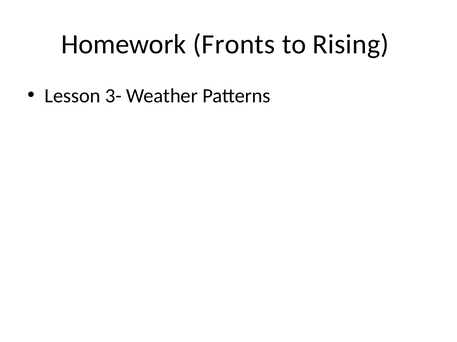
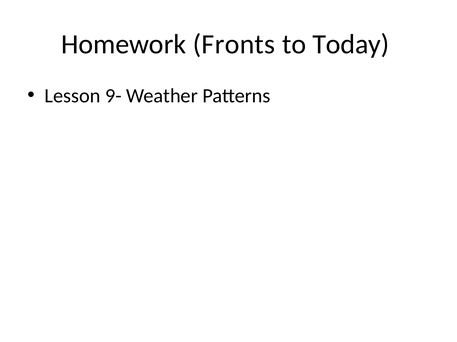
Rising: Rising -> Today (351, 44)
3-: 3- -> 9- (113, 96)
